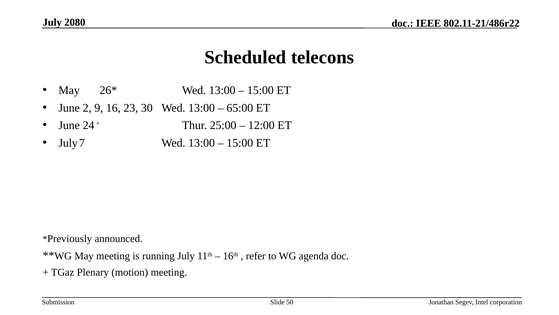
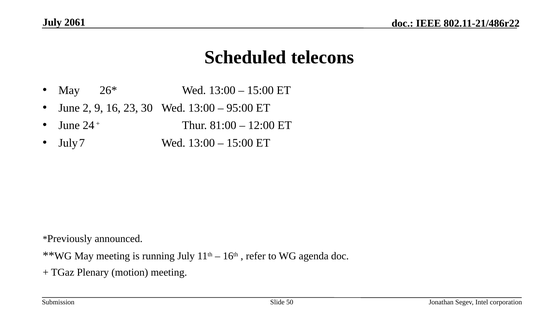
2080: 2080 -> 2061 (75, 22)
65:00: 65:00 -> 95:00 (240, 108)
25:00: 25:00 -> 81:00 (223, 125)
